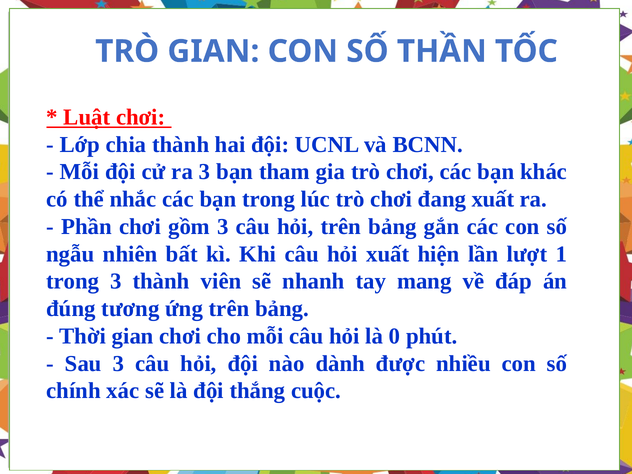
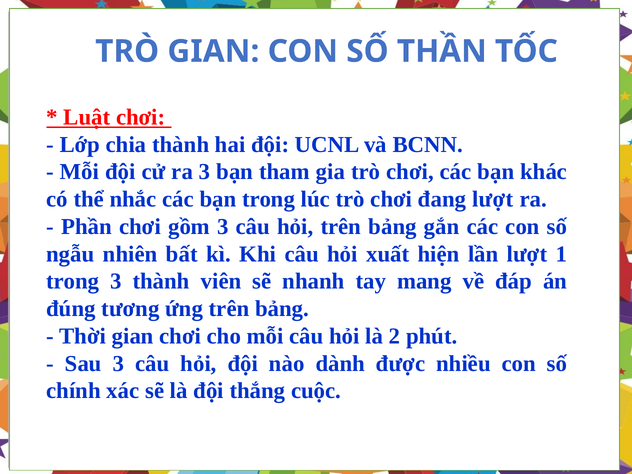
đang xuất: xuất -> lượt (493, 199)
0: 0 -> 2 (395, 336)
